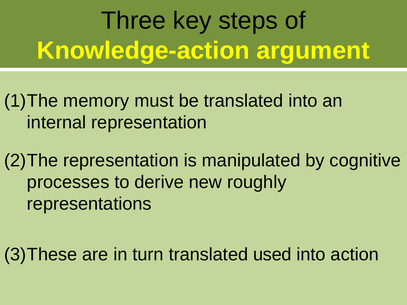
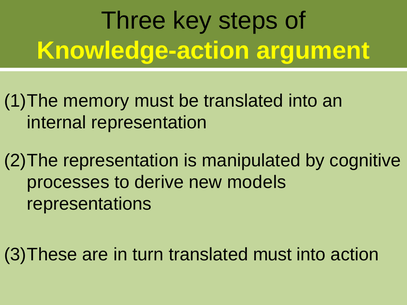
roughly: roughly -> models (257, 182)
translated used: used -> must (272, 255)
